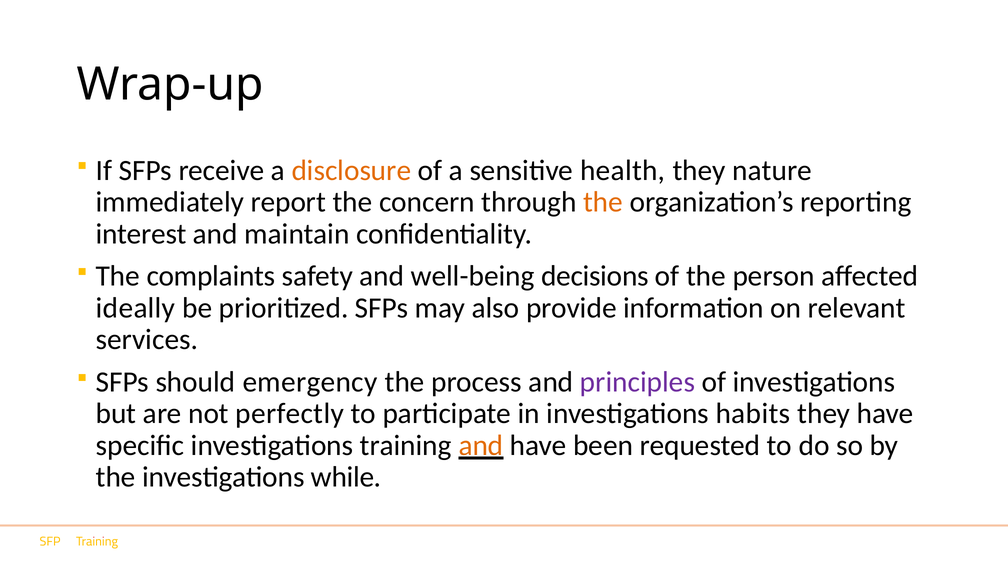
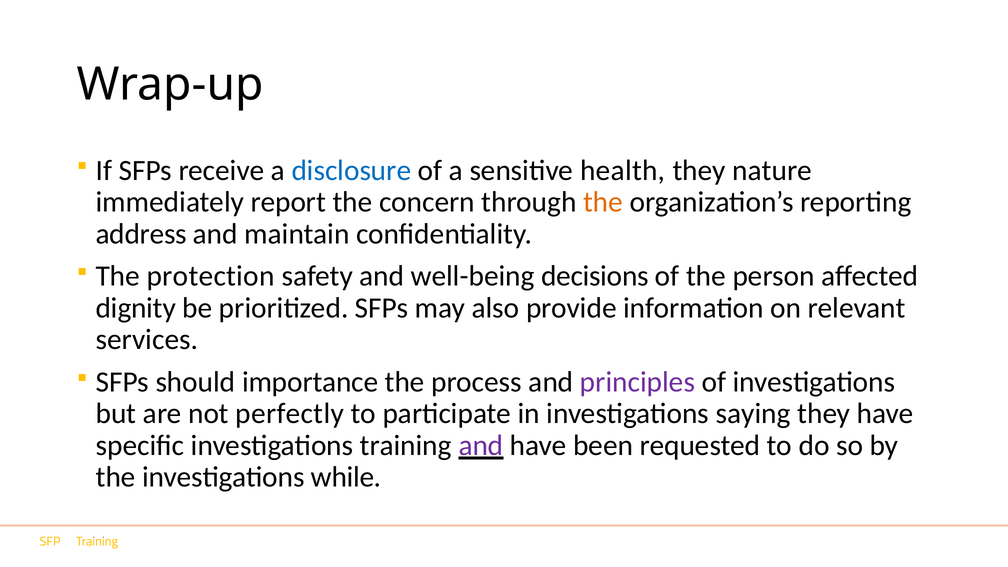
disclosure colour: orange -> blue (351, 170)
interest: interest -> address (141, 234)
complaints: complaints -> protection (211, 276)
ideally: ideally -> dignity (136, 308)
emergency: emergency -> importance (310, 382)
habits: habits -> saying (753, 414)
and colour: orange -> purple (481, 445)
